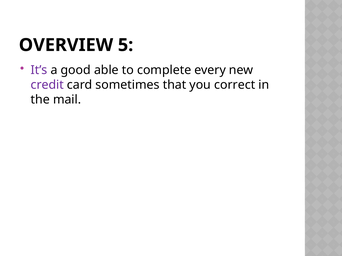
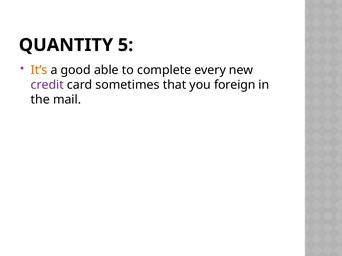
OVERVIEW: OVERVIEW -> QUANTITY (66, 45)
It’s colour: purple -> orange (39, 70)
correct: correct -> foreign (235, 85)
